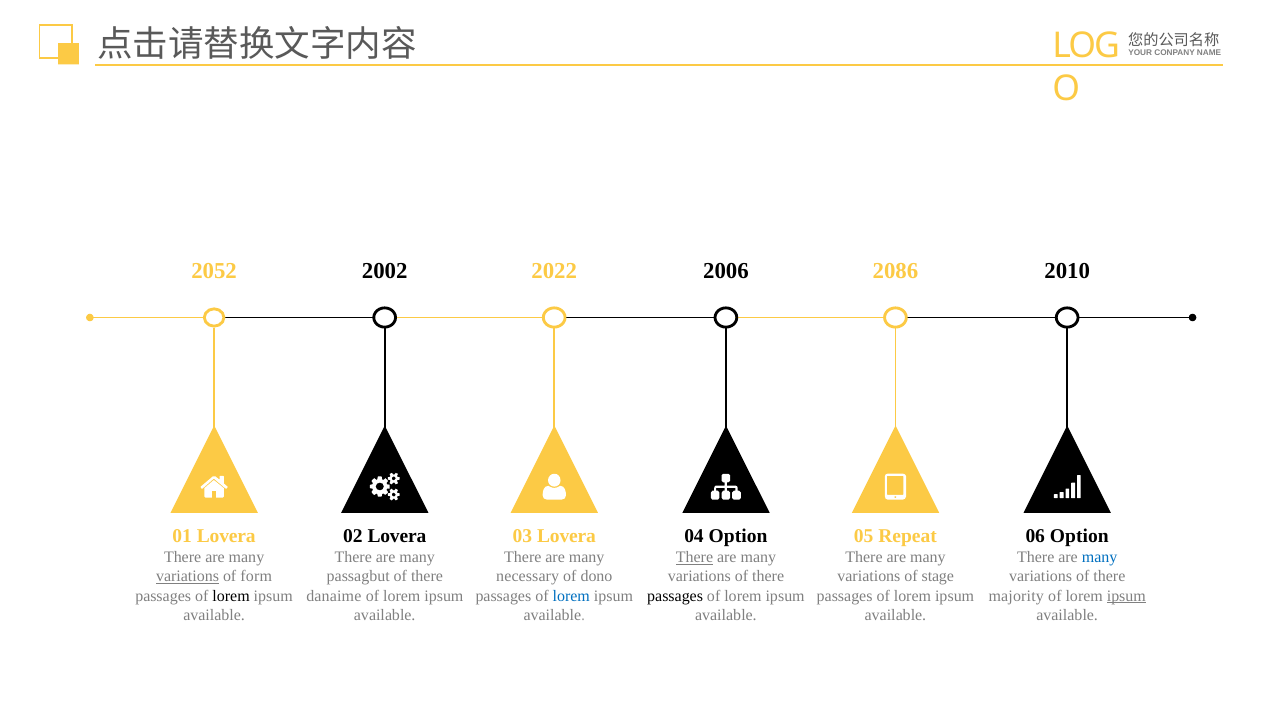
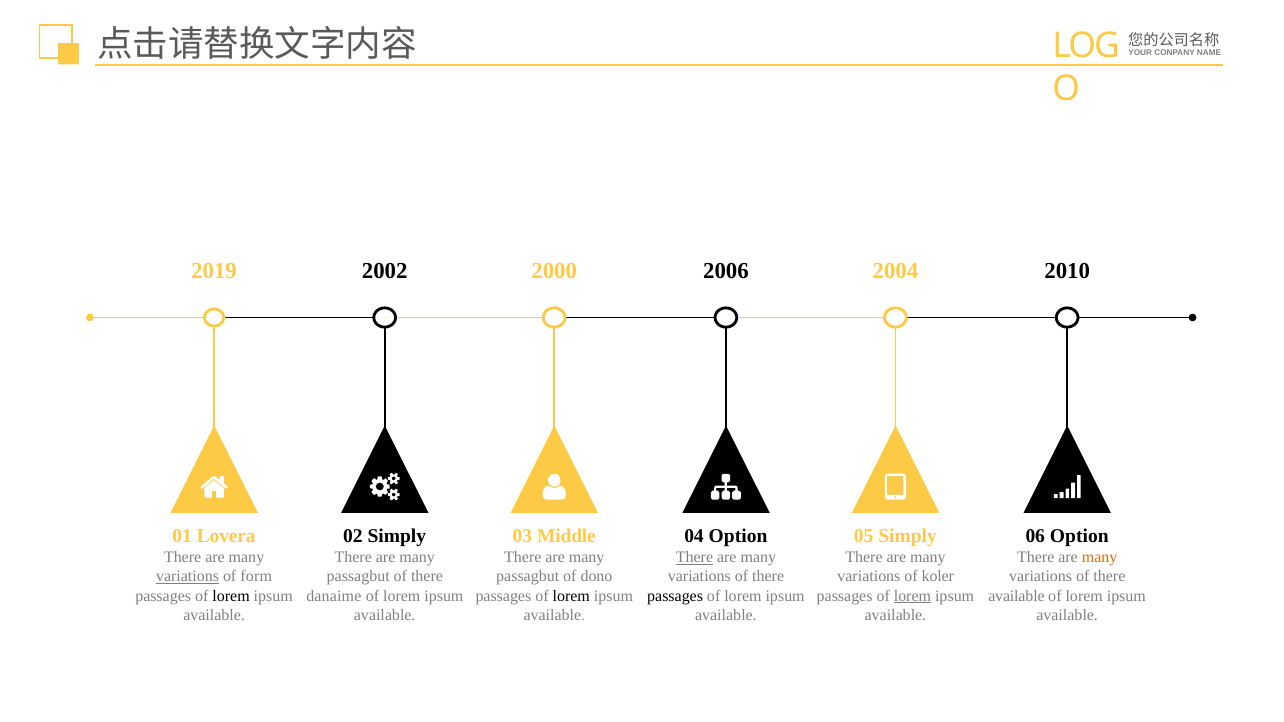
2052: 2052 -> 2019 (214, 271)
2022: 2022 -> 2000 (554, 271)
2086: 2086 -> 2004 (895, 271)
02 Lovera: Lovera -> Simply (397, 536)
03 Lovera: Lovera -> Middle (566, 536)
05 Repeat: Repeat -> Simply (908, 536)
many colour: blue -> orange (1100, 557)
necessary: necessary -> passagbut (528, 577)
stage: stage -> koler (938, 577)
lorem colour: blue -> black (571, 596)
lorem underline: none -> present (912, 596)
majority: majority -> available (1016, 596)
ipsum underline: present -> none (1126, 596)
